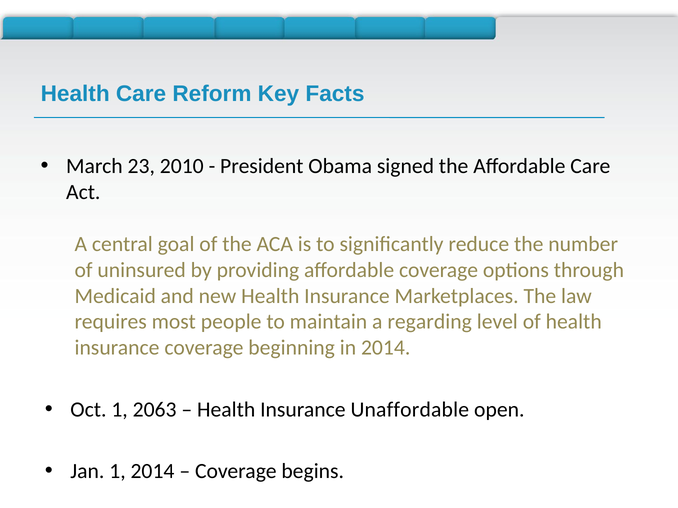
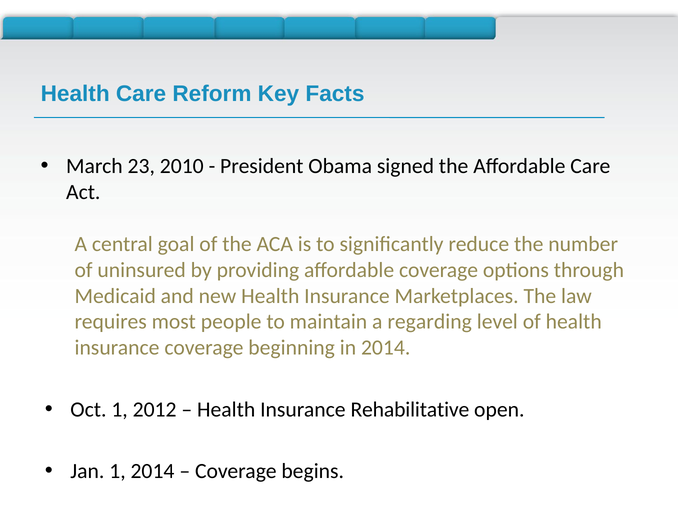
2063: 2063 -> 2012 (155, 410)
Unaffordable: Unaffordable -> Rehabilitative (410, 410)
